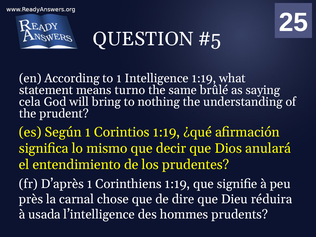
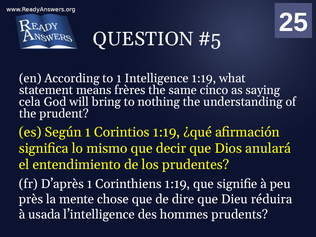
turno: turno -> frères (130, 90)
brûlé: brûlé -> cinco (214, 90)
carnal: carnal -> mente (77, 199)
